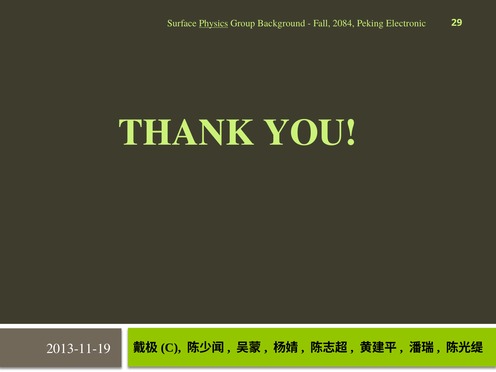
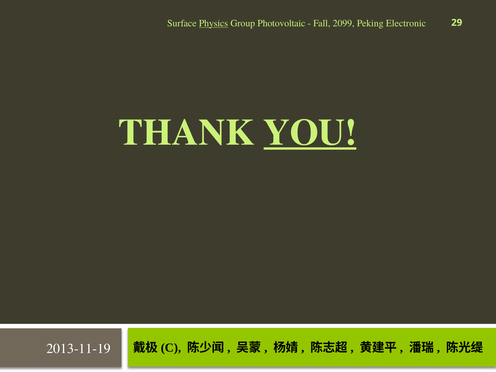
Background: Background -> Photovoltaic (281, 23)
2084: 2084 -> 2099 (344, 23)
YOU underline: none -> present (310, 132)
